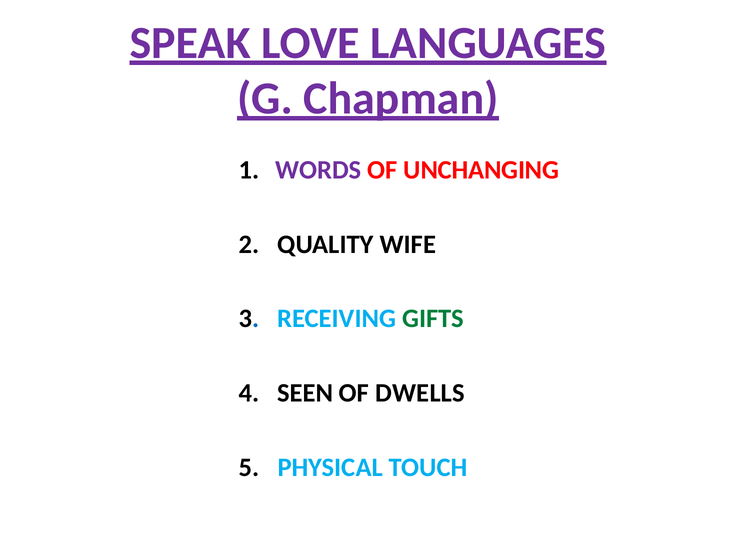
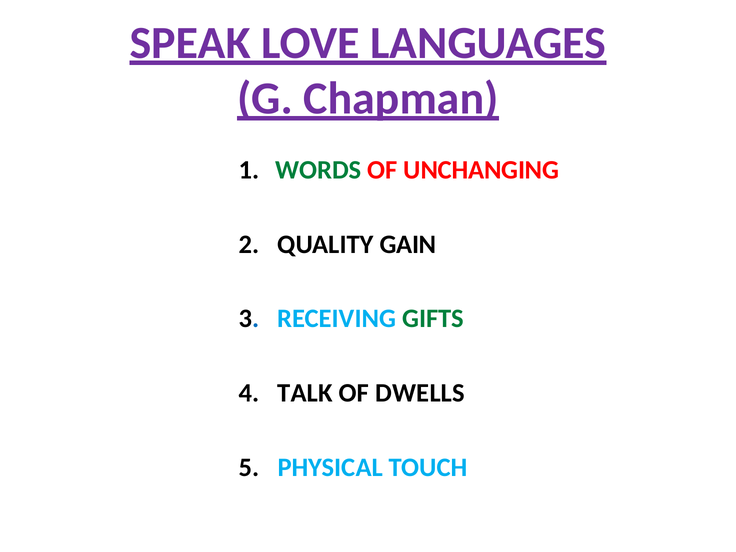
WORDS colour: purple -> green (318, 170)
WIFE: WIFE -> GAIN (408, 244)
SEEN: SEEN -> TALK (305, 393)
